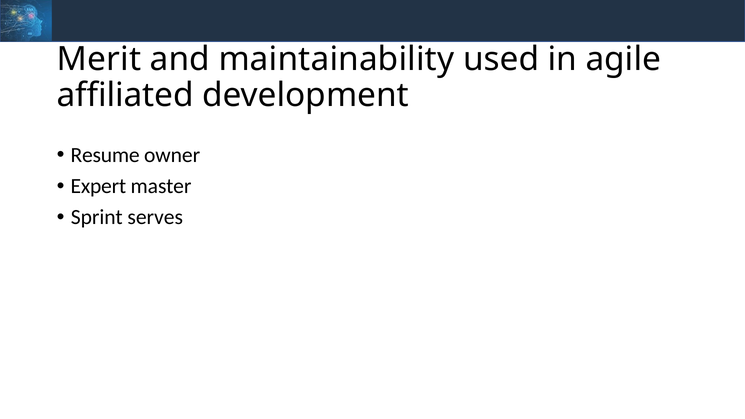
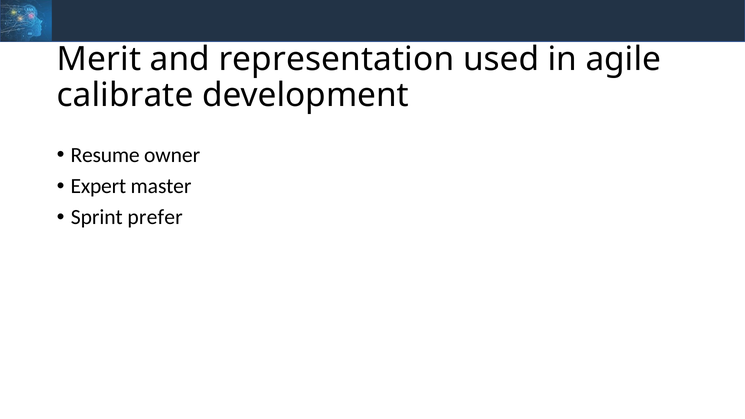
maintainability: maintainability -> representation (336, 59)
affiliated: affiliated -> calibrate (125, 95)
serves: serves -> prefer (155, 217)
